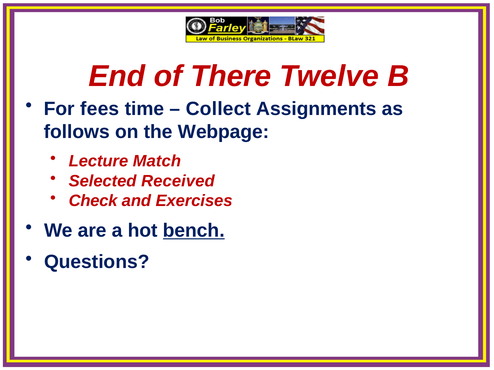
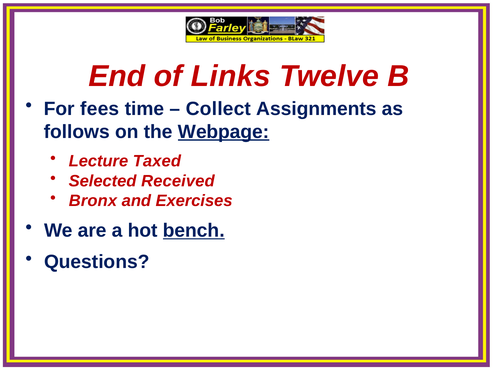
There: There -> Links (231, 76)
Webpage underline: none -> present (224, 132)
Match: Match -> Taxed (157, 161)
Check: Check -> Bronx (93, 201)
